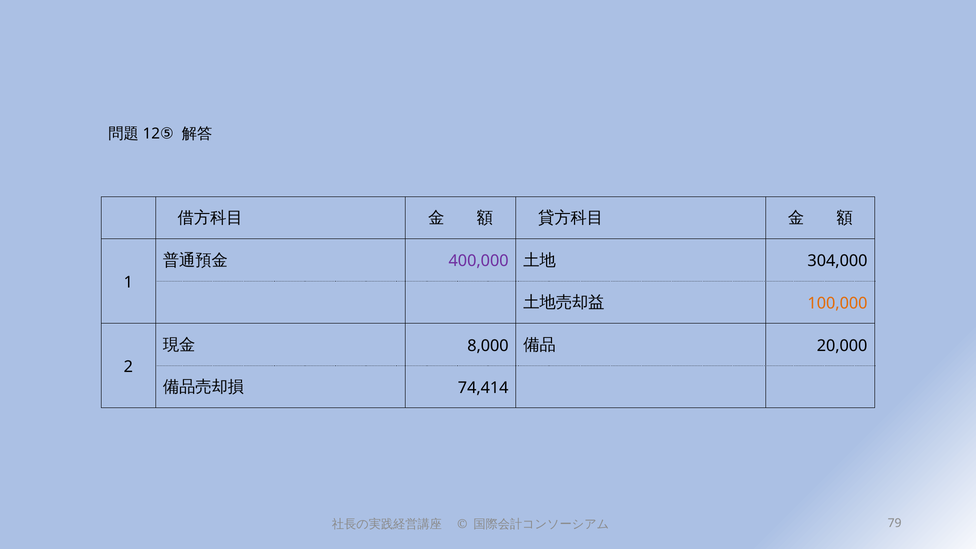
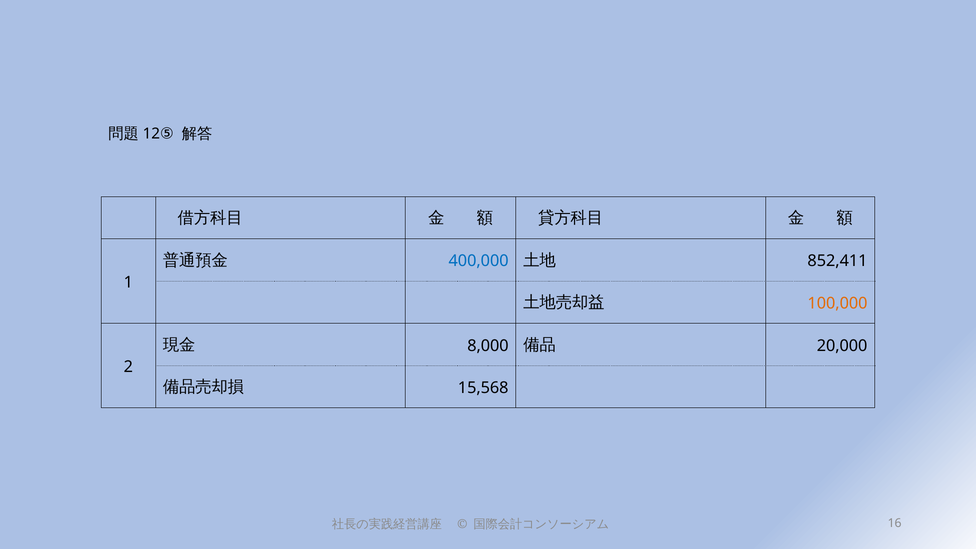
400,000 colour: purple -> blue (479, 261)
304,000: 304,000 -> 852,411 (837, 261)
74,414: 74,414 -> 15,568 (483, 388)
79: 79 -> 16 (895, 523)
